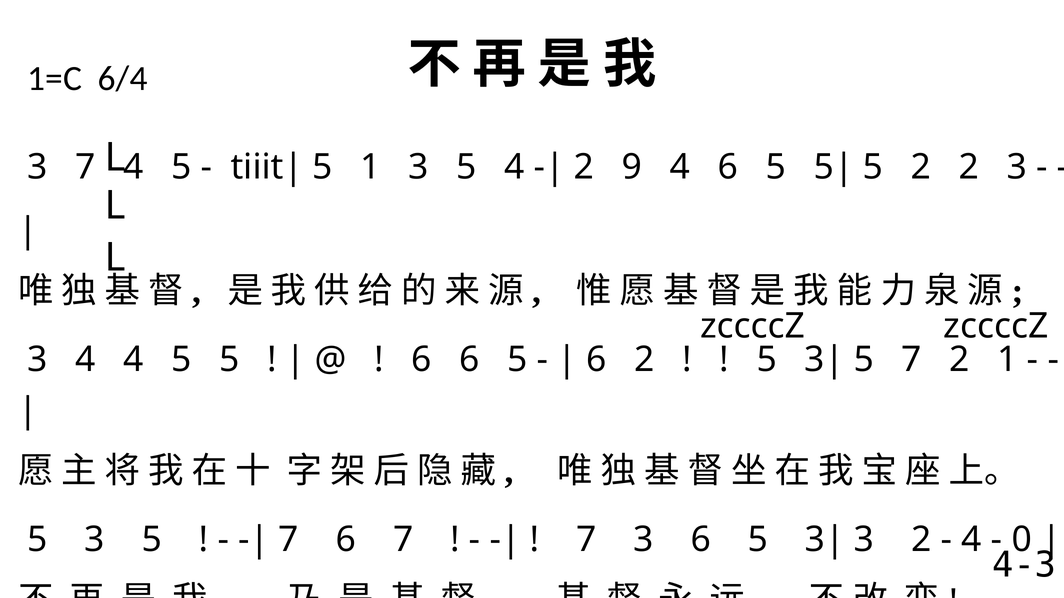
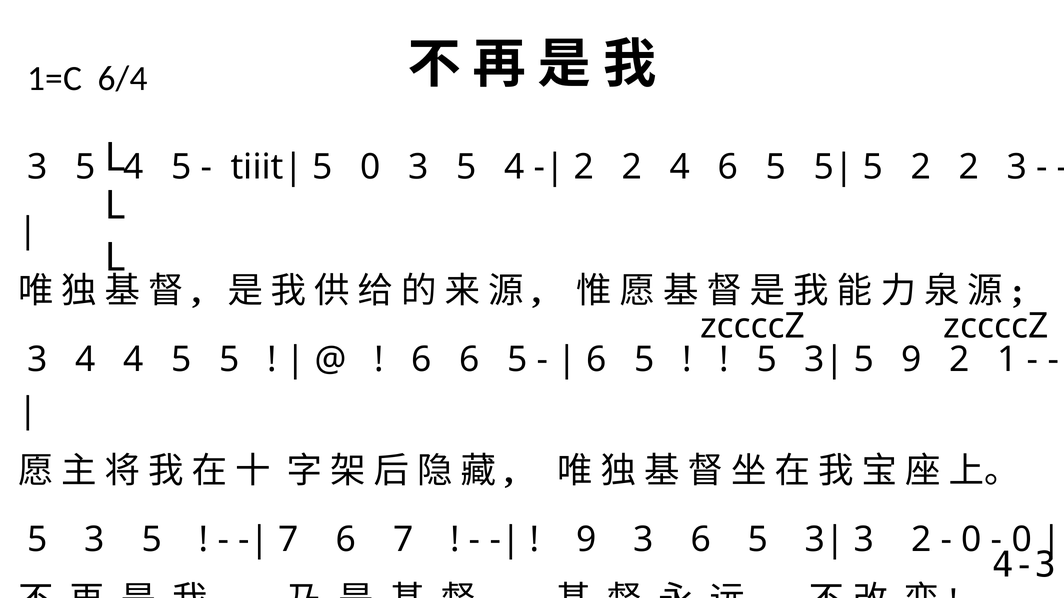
7: 7 -> 5 (85, 167)
5 1: 1 -> 0 (370, 167)
9: 9 -> 2 (632, 167)
2: 2 -> 5 (644, 360)
5 7: 7 -> 9 (912, 360)
7: 7 -> 9 (586, 540)
4: 4 -> 0 (971, 540)
